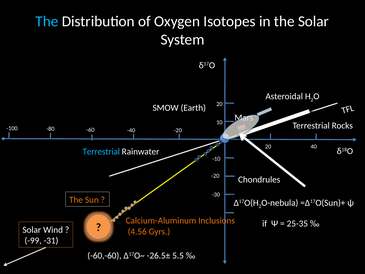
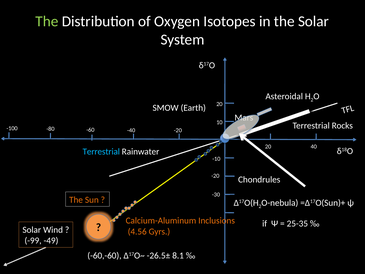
The colour: light blue -> light green (47, 21)
-31: -31 -> -49 (51, 241)
5.5: 5.5 -> 8.1 (178, 255)
